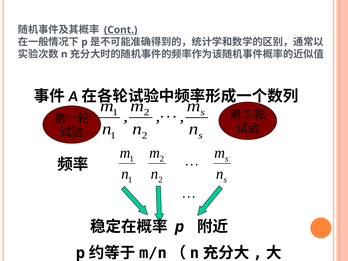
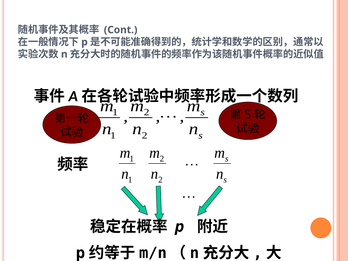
Cont underline: present -> none (121, 30)
